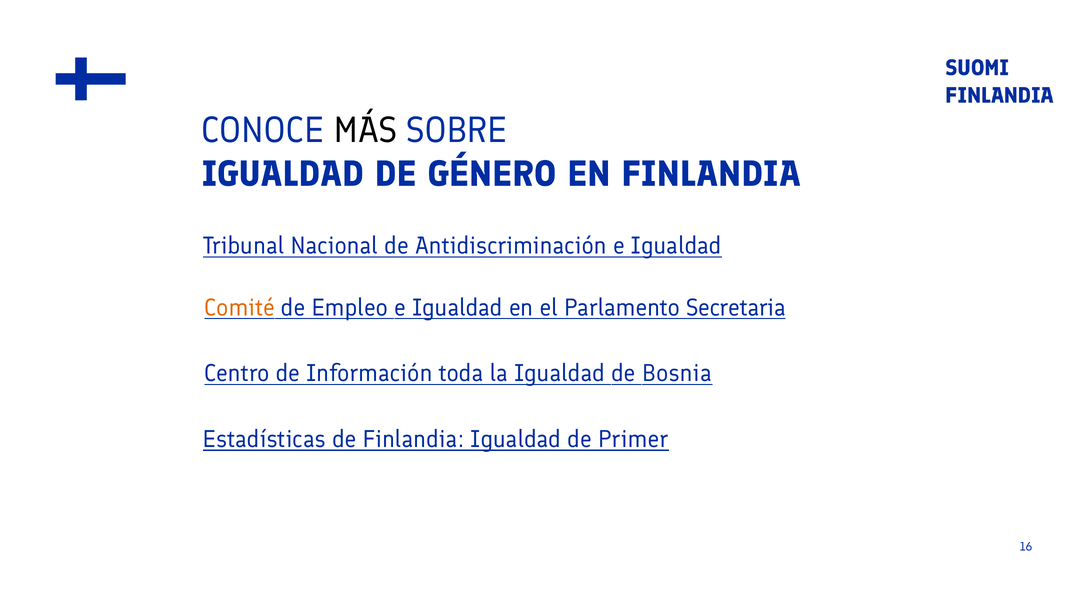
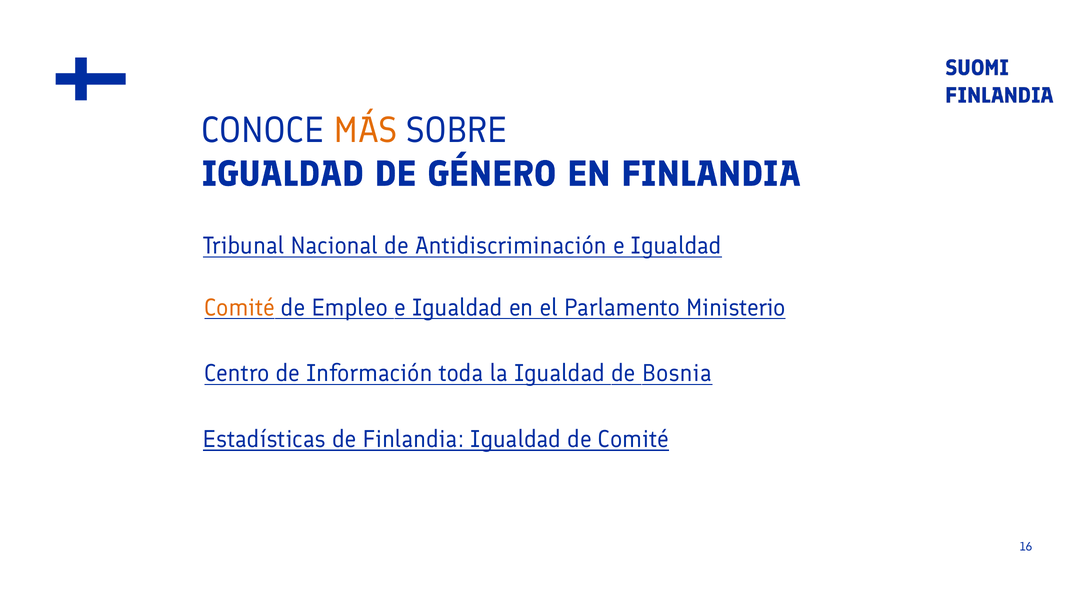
MÁS colour: black -> orange (365, 130)
Secretaria: Secretaria -> Ministerio (736, 308)
de Primer: Primer -> Comité (633, 439)
